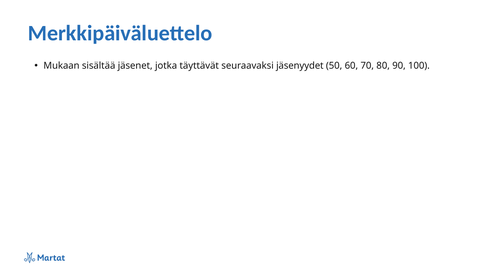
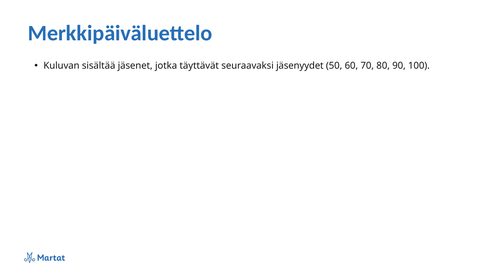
Mukaan: Mukaan -> Kuluvan (62, 65)
